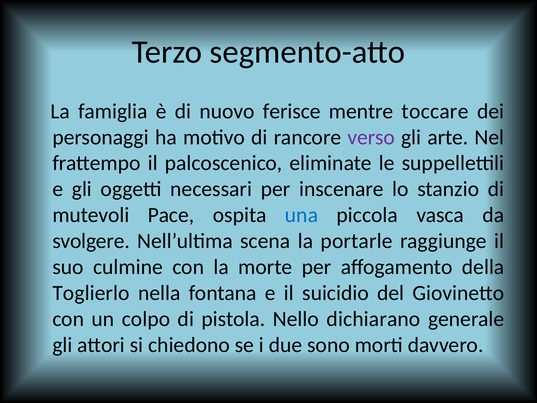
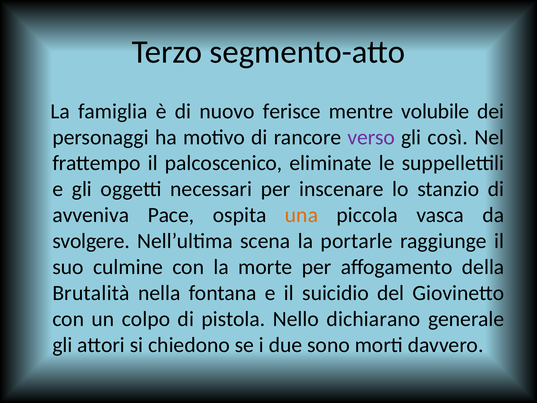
toccare: toccare -> volubile (435, 111)
arte: arte -> così (448, 137)
mutevoli: mutevoli -> avveniva (91, 215)
una colour: blue -> orange (302, 215)
Toglierlo: Toglierlo -> Brutalità (91, 293)
